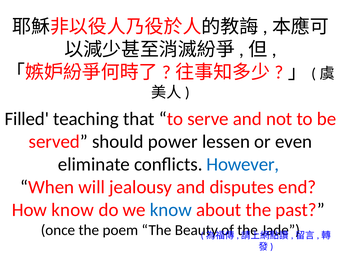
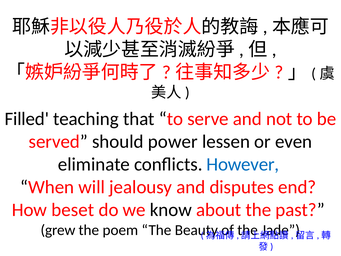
How know: know -> beset (73, 210)
know colour: blue -> black (171, 210)
once: once -> grew (58, 230)
